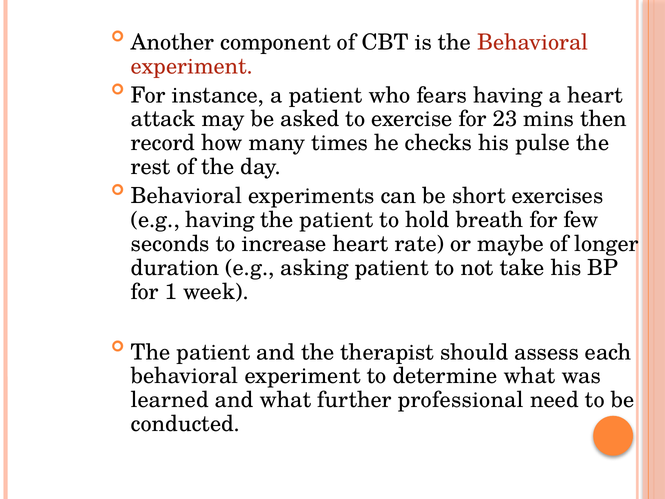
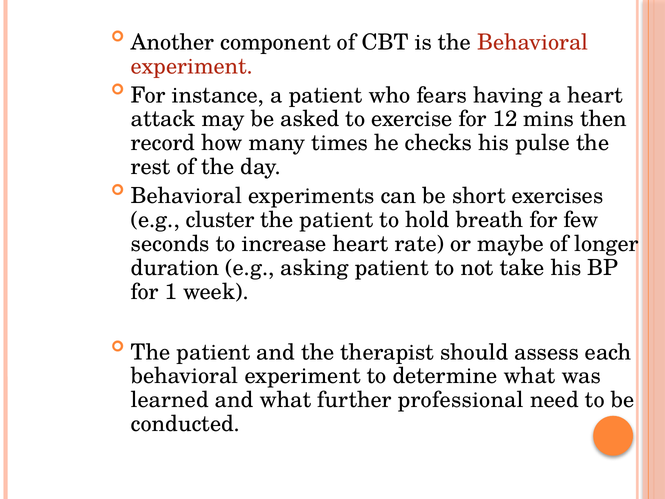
23: 23 -> 12 (505, 119)
e.g having: having -> cluster (220, 220)
